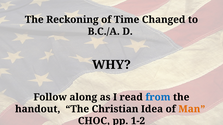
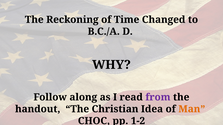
from colour: blue -> purple (158, 98)
